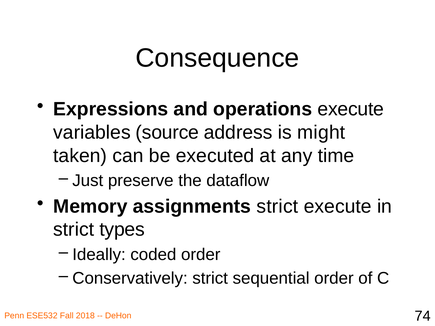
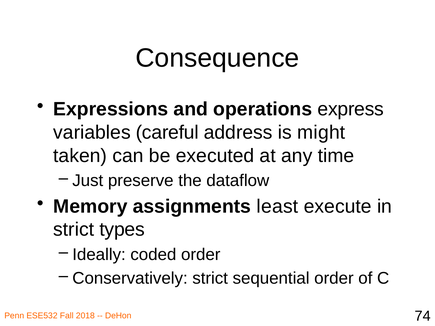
operations execute: execute -> express (351, 109)
source: source -> careful (167, 133)
assignments strict: strict -> least (277, 207)
